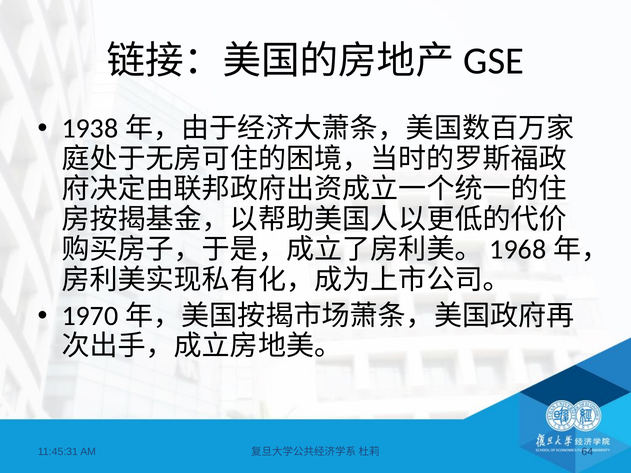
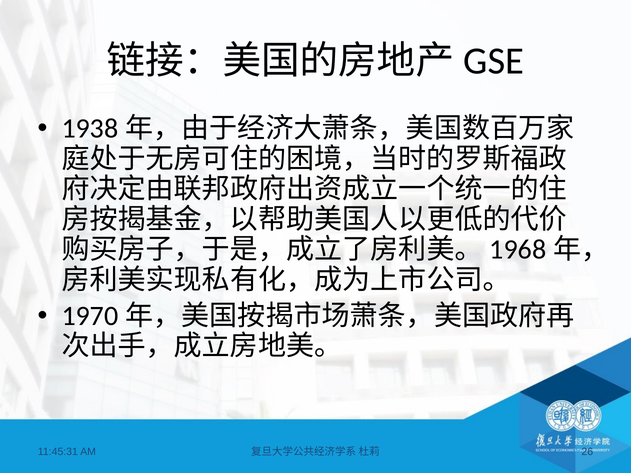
64: 64 -> 26 (587, 452)
